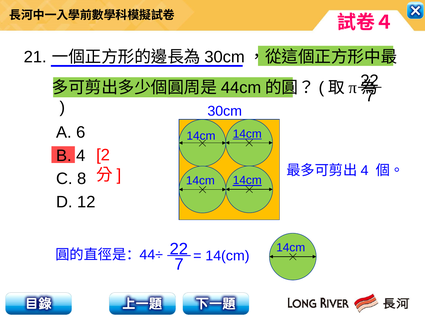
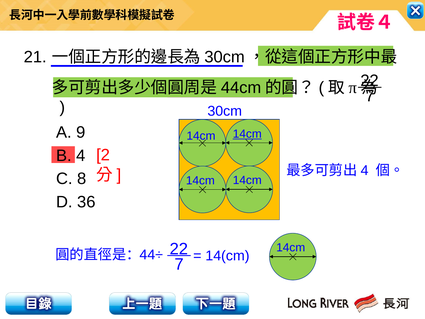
6: 6 -> 9 (81, 132)
14cm underline: present -> none (247, 180)
12: 12 -> 36 (86, 202)
